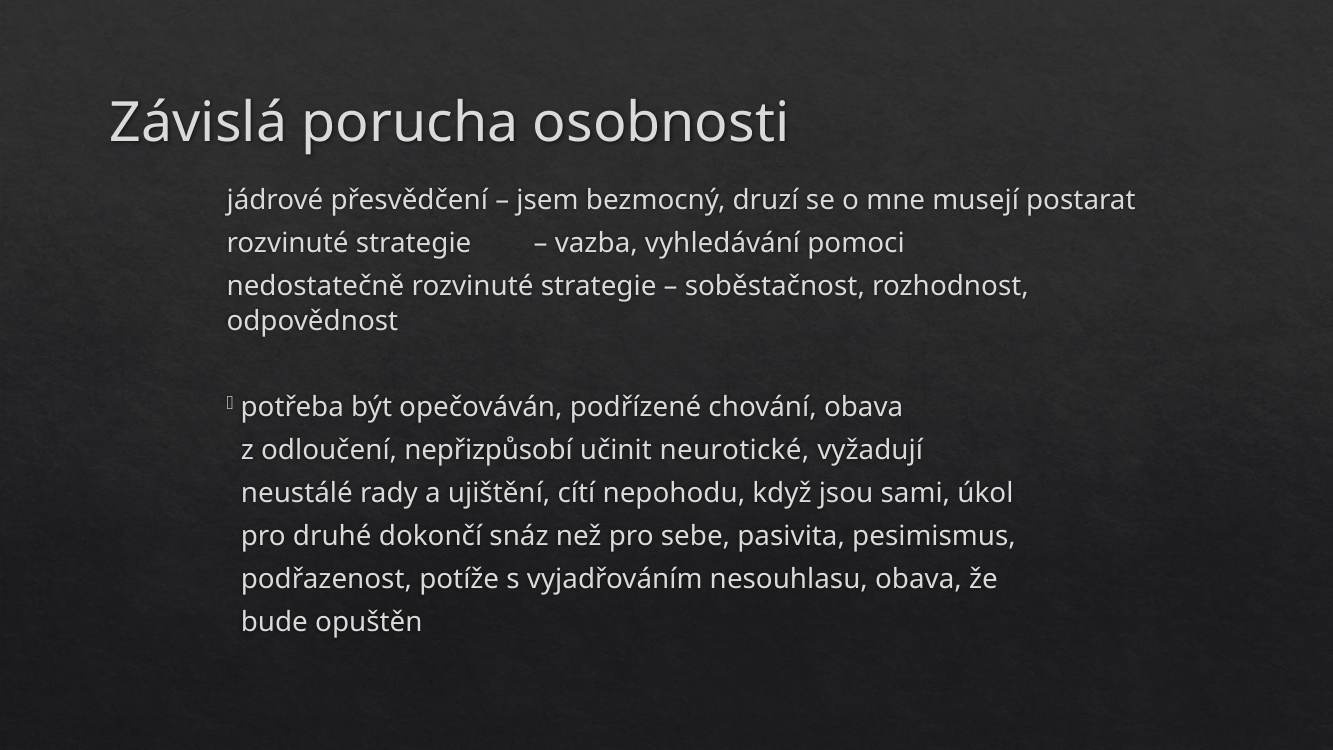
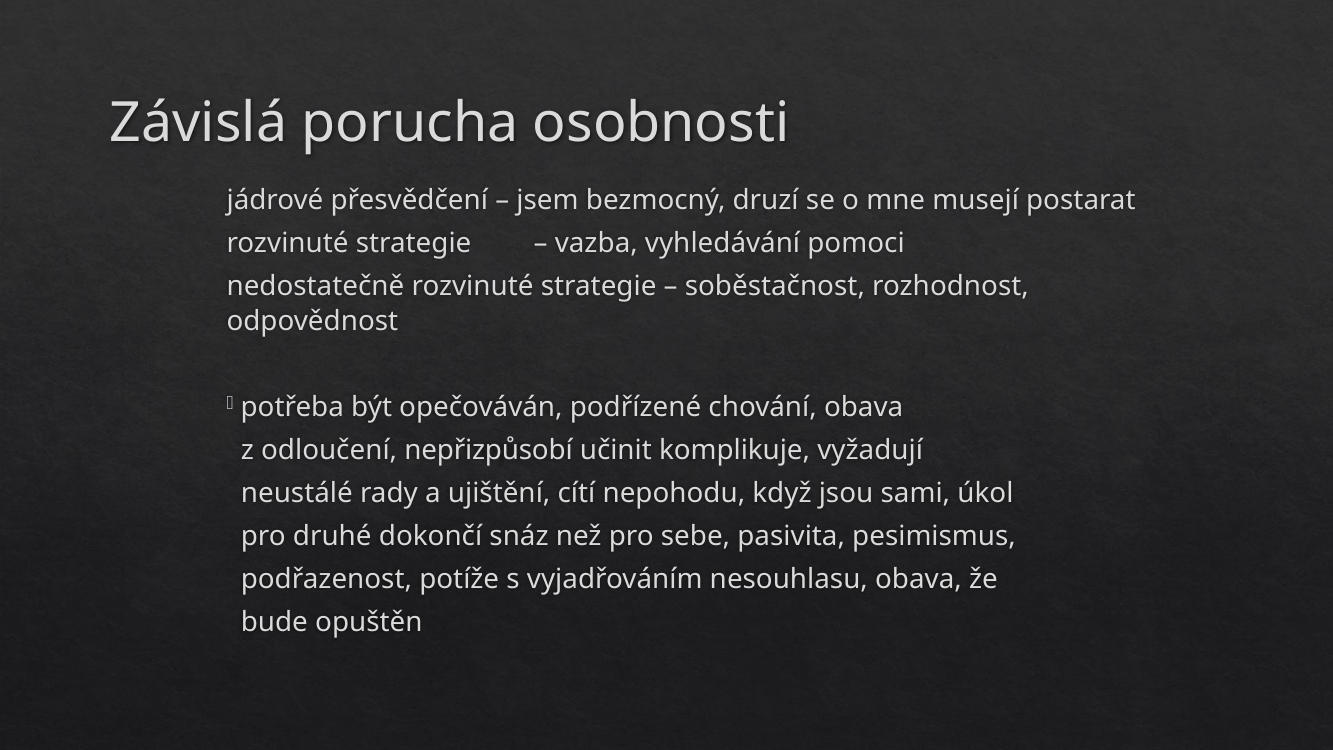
neurotické: neurotické -> komplikuje (735, 450)
